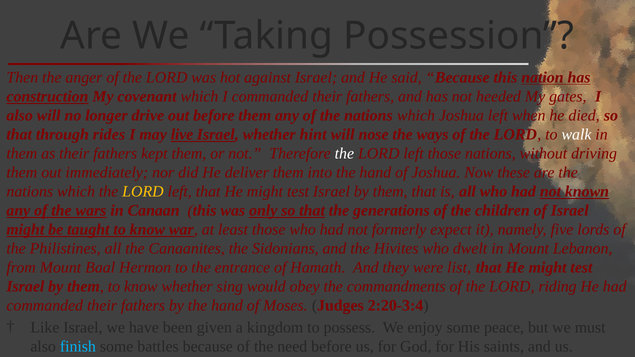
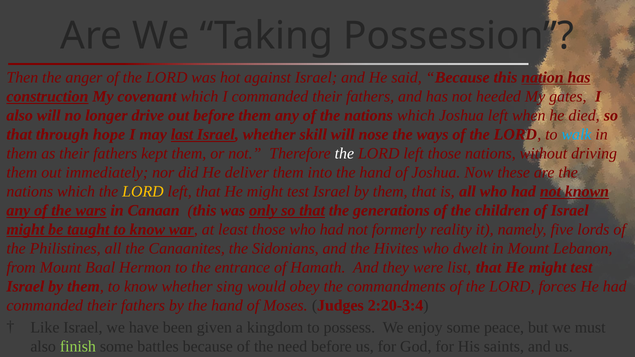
rides: rides -> hope (109, 134)
live: live -> last (182, 134)
hint: hint -> skill (313, 134)
walk colour: white -> light blue (576, 134)
expect: expect -> reality (451, 230)
riding: riding -> forces (558, 287)
finish colour: light blue -> light green (78, 347)
